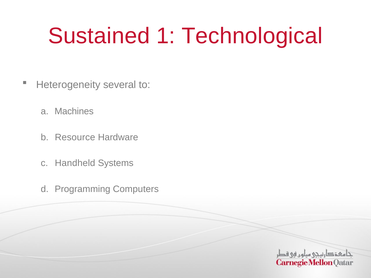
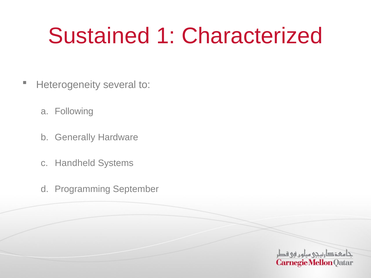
Technological: Technological -> Characterized (252, 36)
Machines: Machines -> Following (74, 111)
Resource: Resource -> Generally (75, 137)
Computers: Computers -> September (136, 189)
